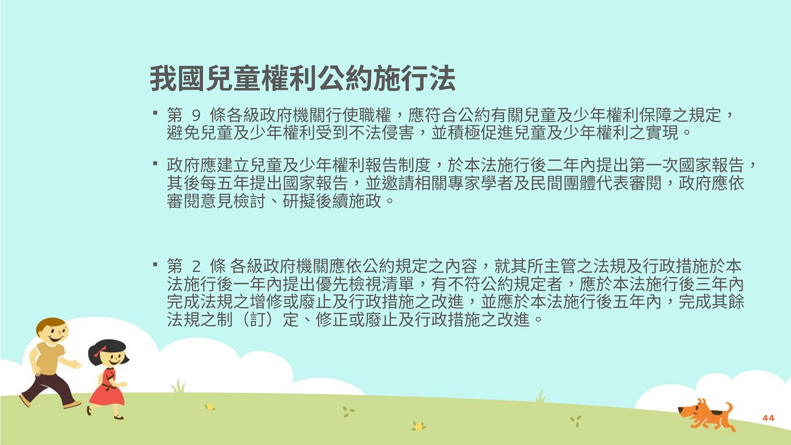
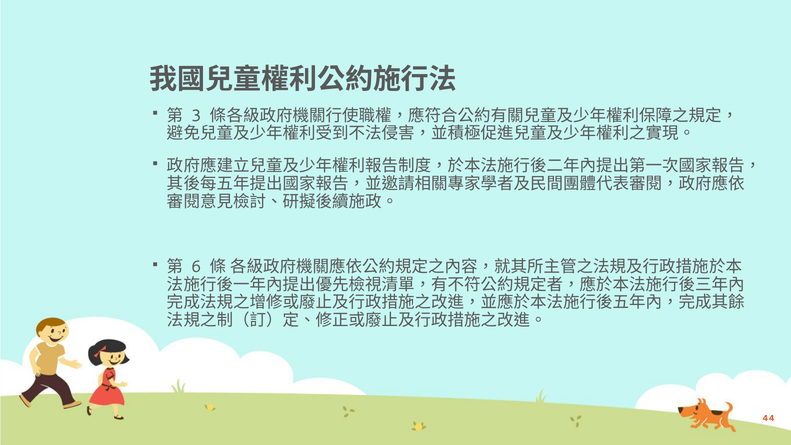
9: 9 -> 3 (196, 116)
2: 2 -> 6 (196, 267)
